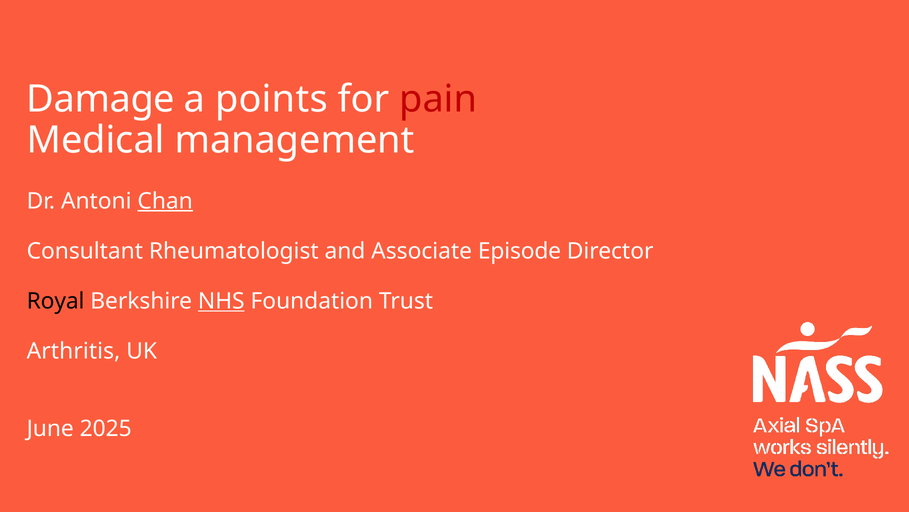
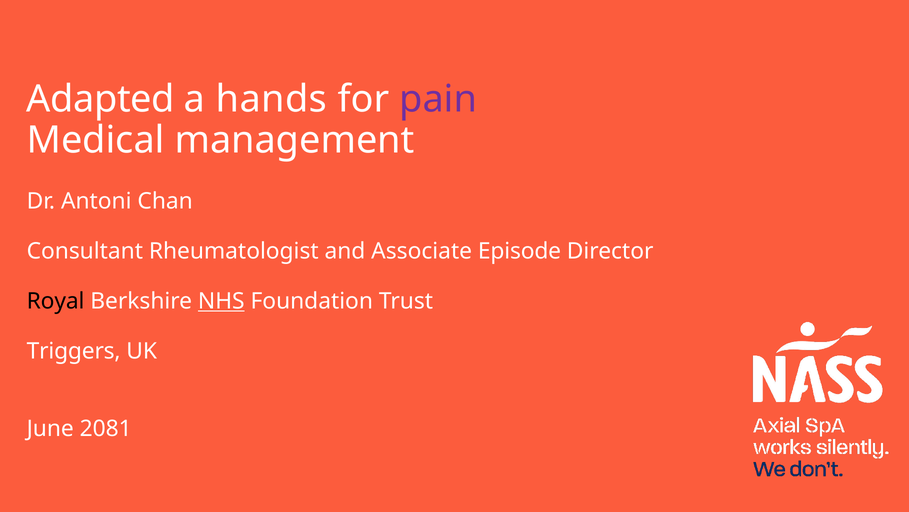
Damage: Damage -> Adapted (101, 99)
points: points -> hands (271, 99)
pain colour: red -> purple (438, 99)
Chan underline: present -> none (165, 201)
Arthritis: Arthritis -> Triggers (74, 351)
2025: 2025 -> 2081 (106, 429)
